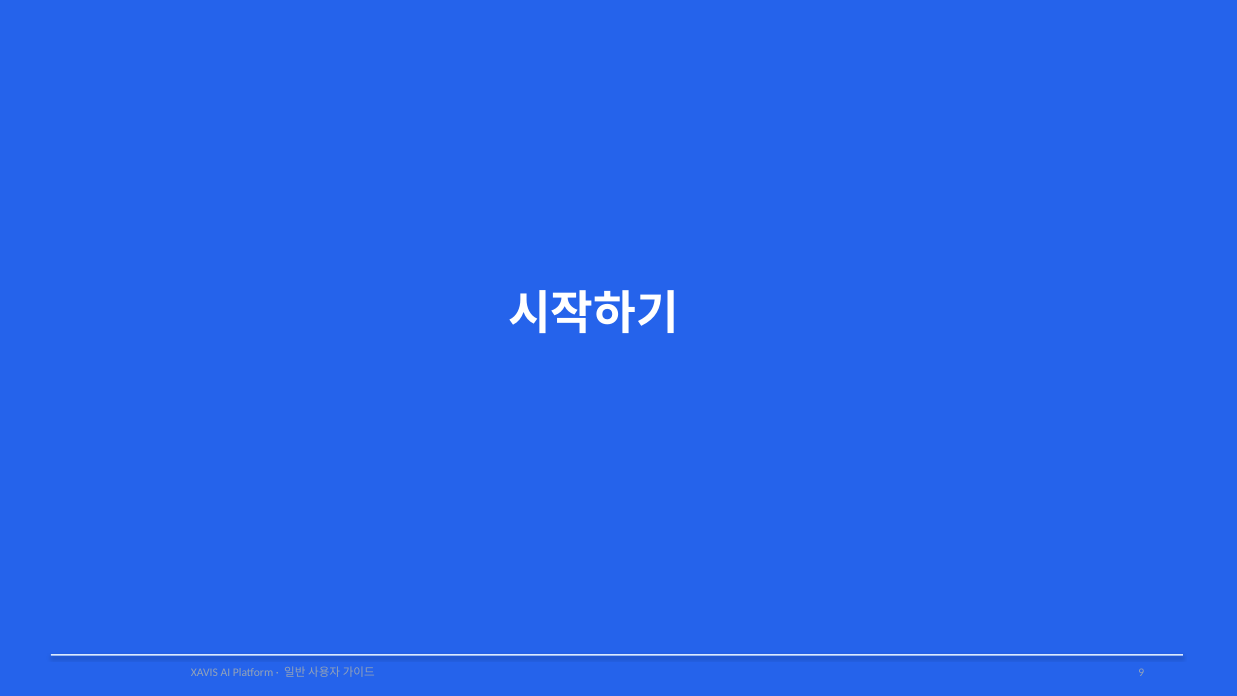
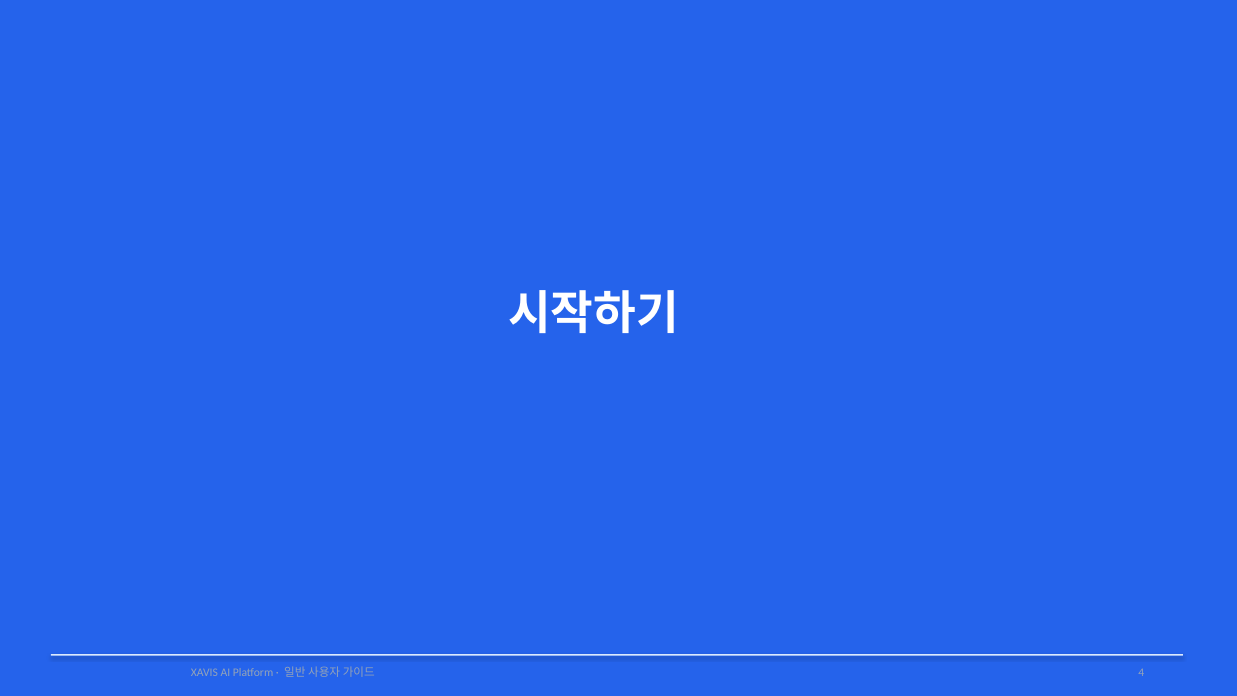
9: 9 -> 4 (1141, 673)
